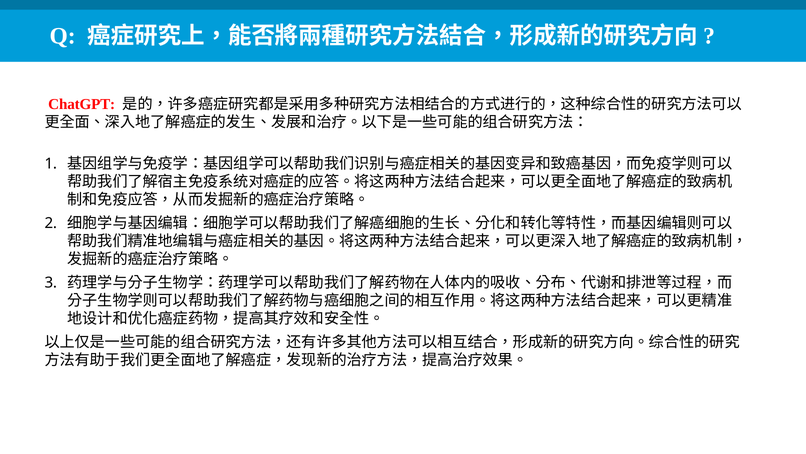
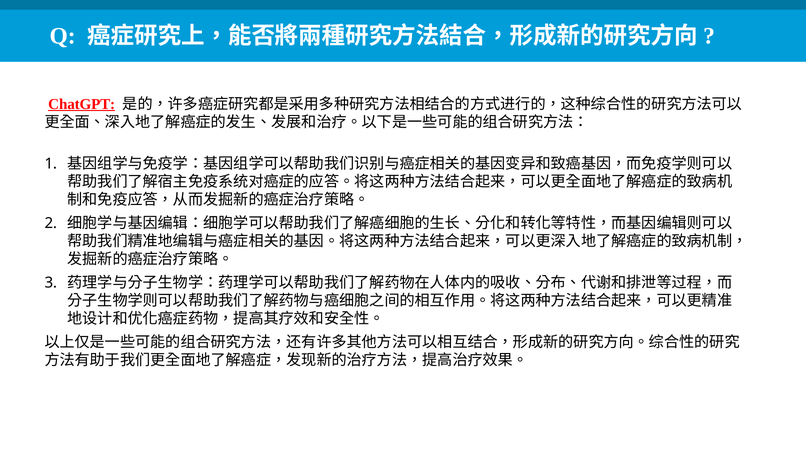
ChatGPT underline: none -> present (82, 104)
